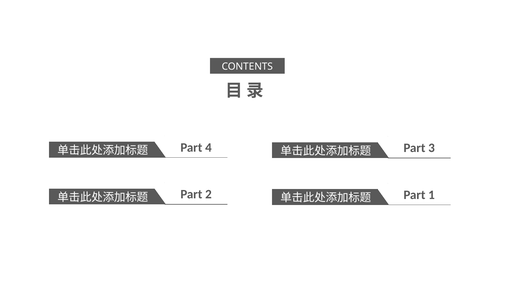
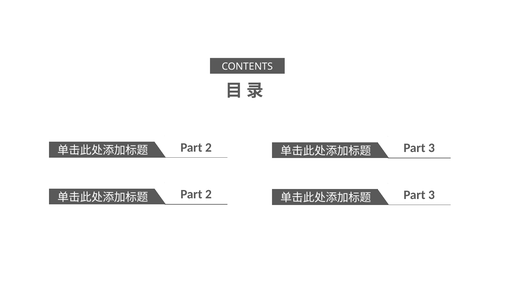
4: 4 -> 2 (208, 147)
1: 1 -> 3 (432, 195)
